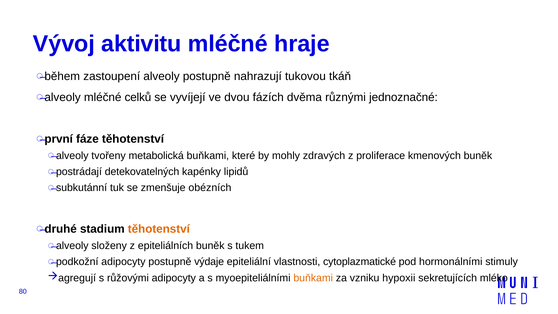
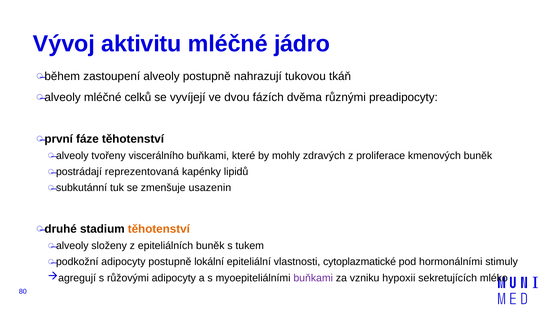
hraje: hraje -> jádro (302, 44)
jednoznačné: jednoznačné -> preadipocyty (403, 97)
metabolická: metabolická -> viscerálního (156, 156)
detekovatelných: detekovatelných -> reprezentovaná (142, 172)
obézních: obézních -> usazenin (210, 188)
výdaje: výdaje -> lokální (209, 262)
buňkami colour: orange -> purple (313, 278)
